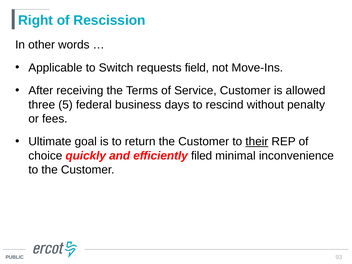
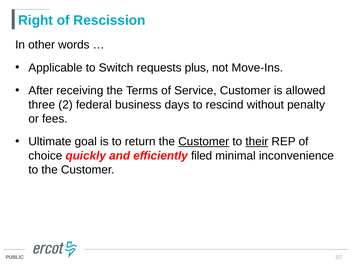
field: field -> plus (197, 68)
5: 5 -> 2 (66, 105)
Customer underline: none -> present (204, 142)
